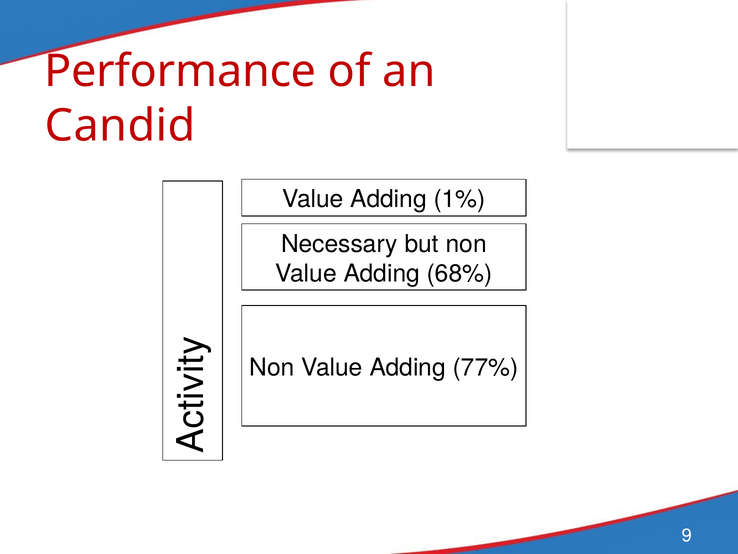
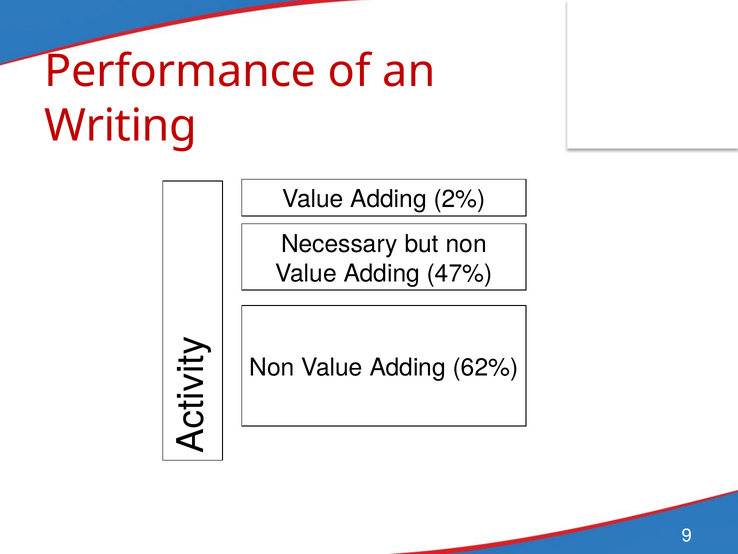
Candid: Candid -> Writing (121, 126)
1%: 1% -> 2% (460, 199)
68%: 68% -> 47% (460, 273)
77%: 77% -> 62% (485, 367)
